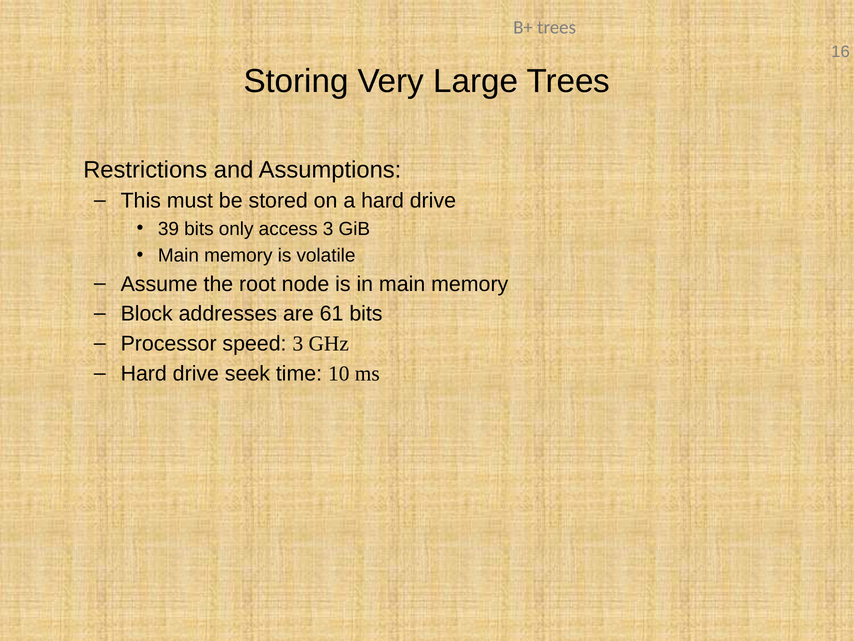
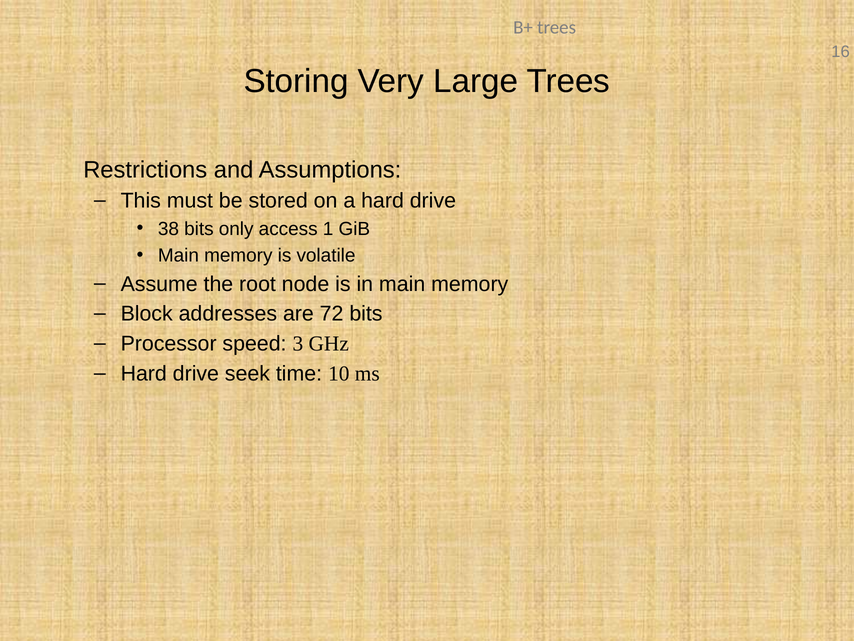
39: 39 -> 38 (168, 229)
access 3: 3 -> 1 (328, 229)
61: 61 -> 72 (332, 314)
